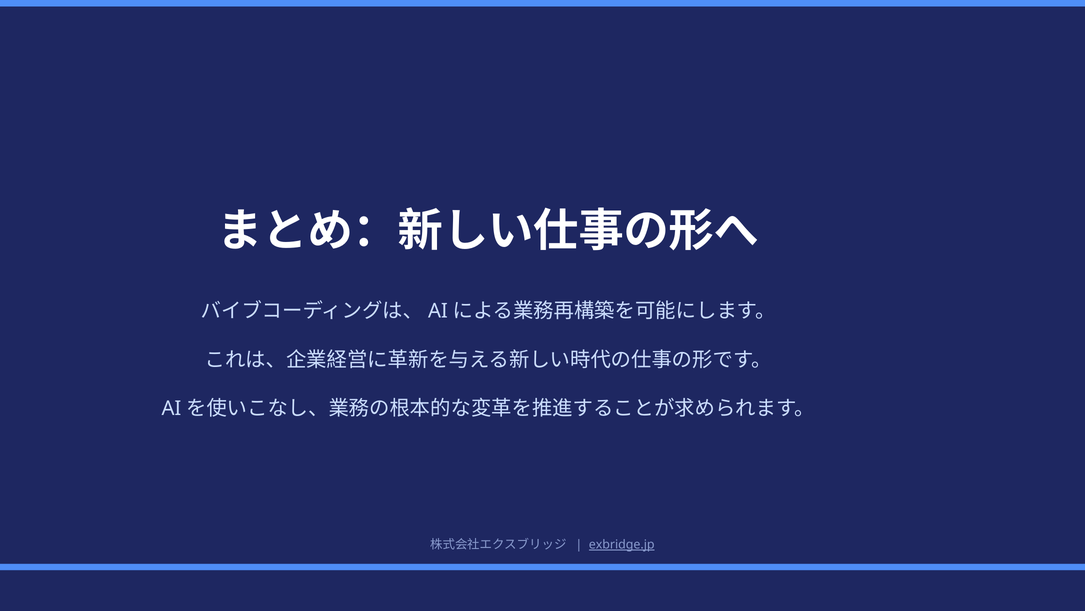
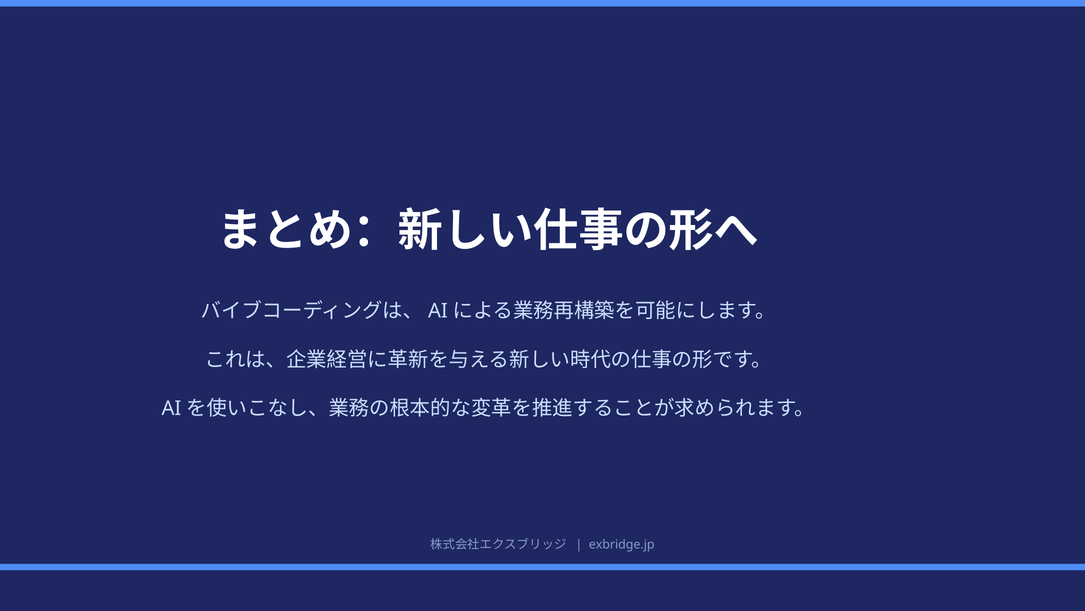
exbridge.jp underline: present -> none (622, 544)
